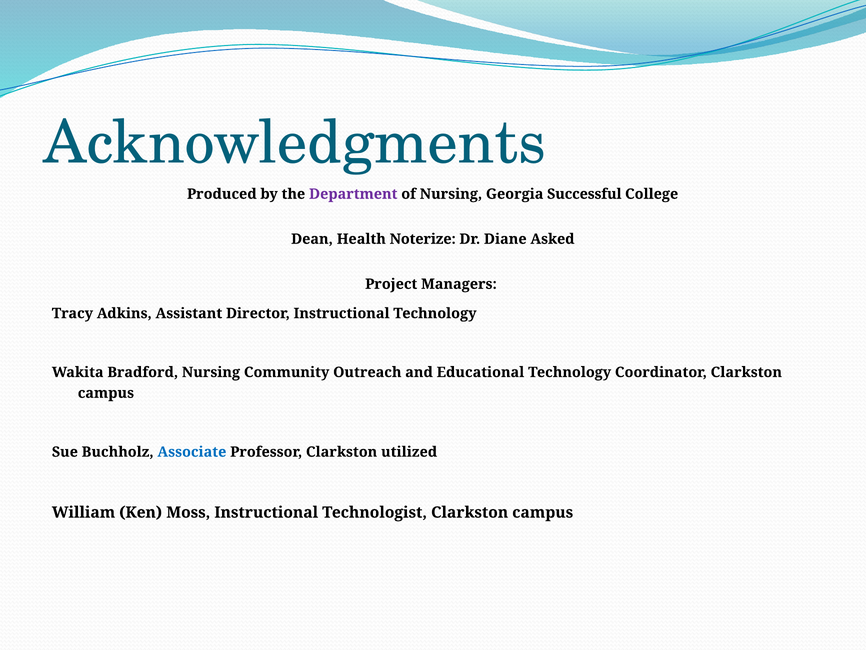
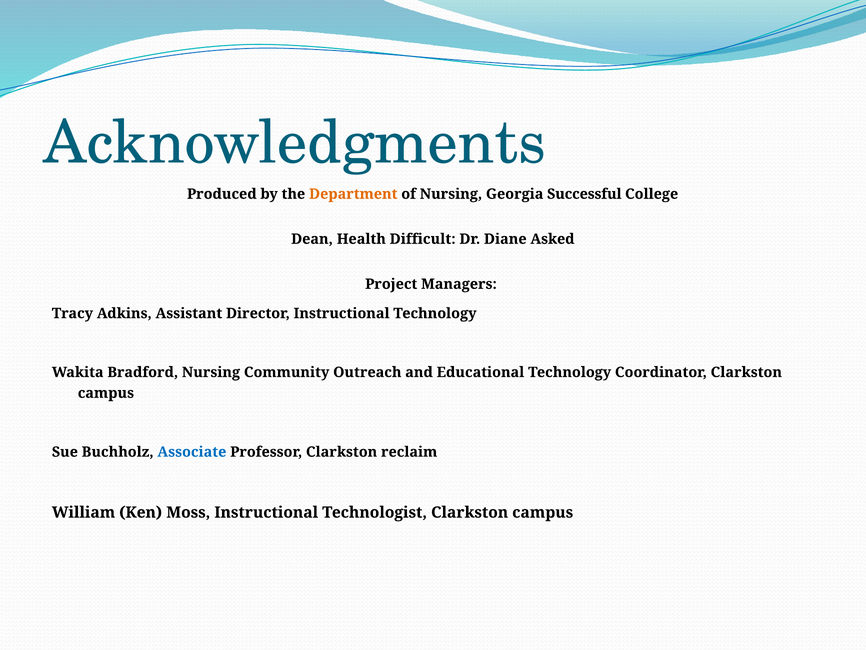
Department colour: purple -> orange (353, 194)
Noterize: Noterize -> Difficult (423, 239)
utilized: utilized -> reclaim (409, 452)
